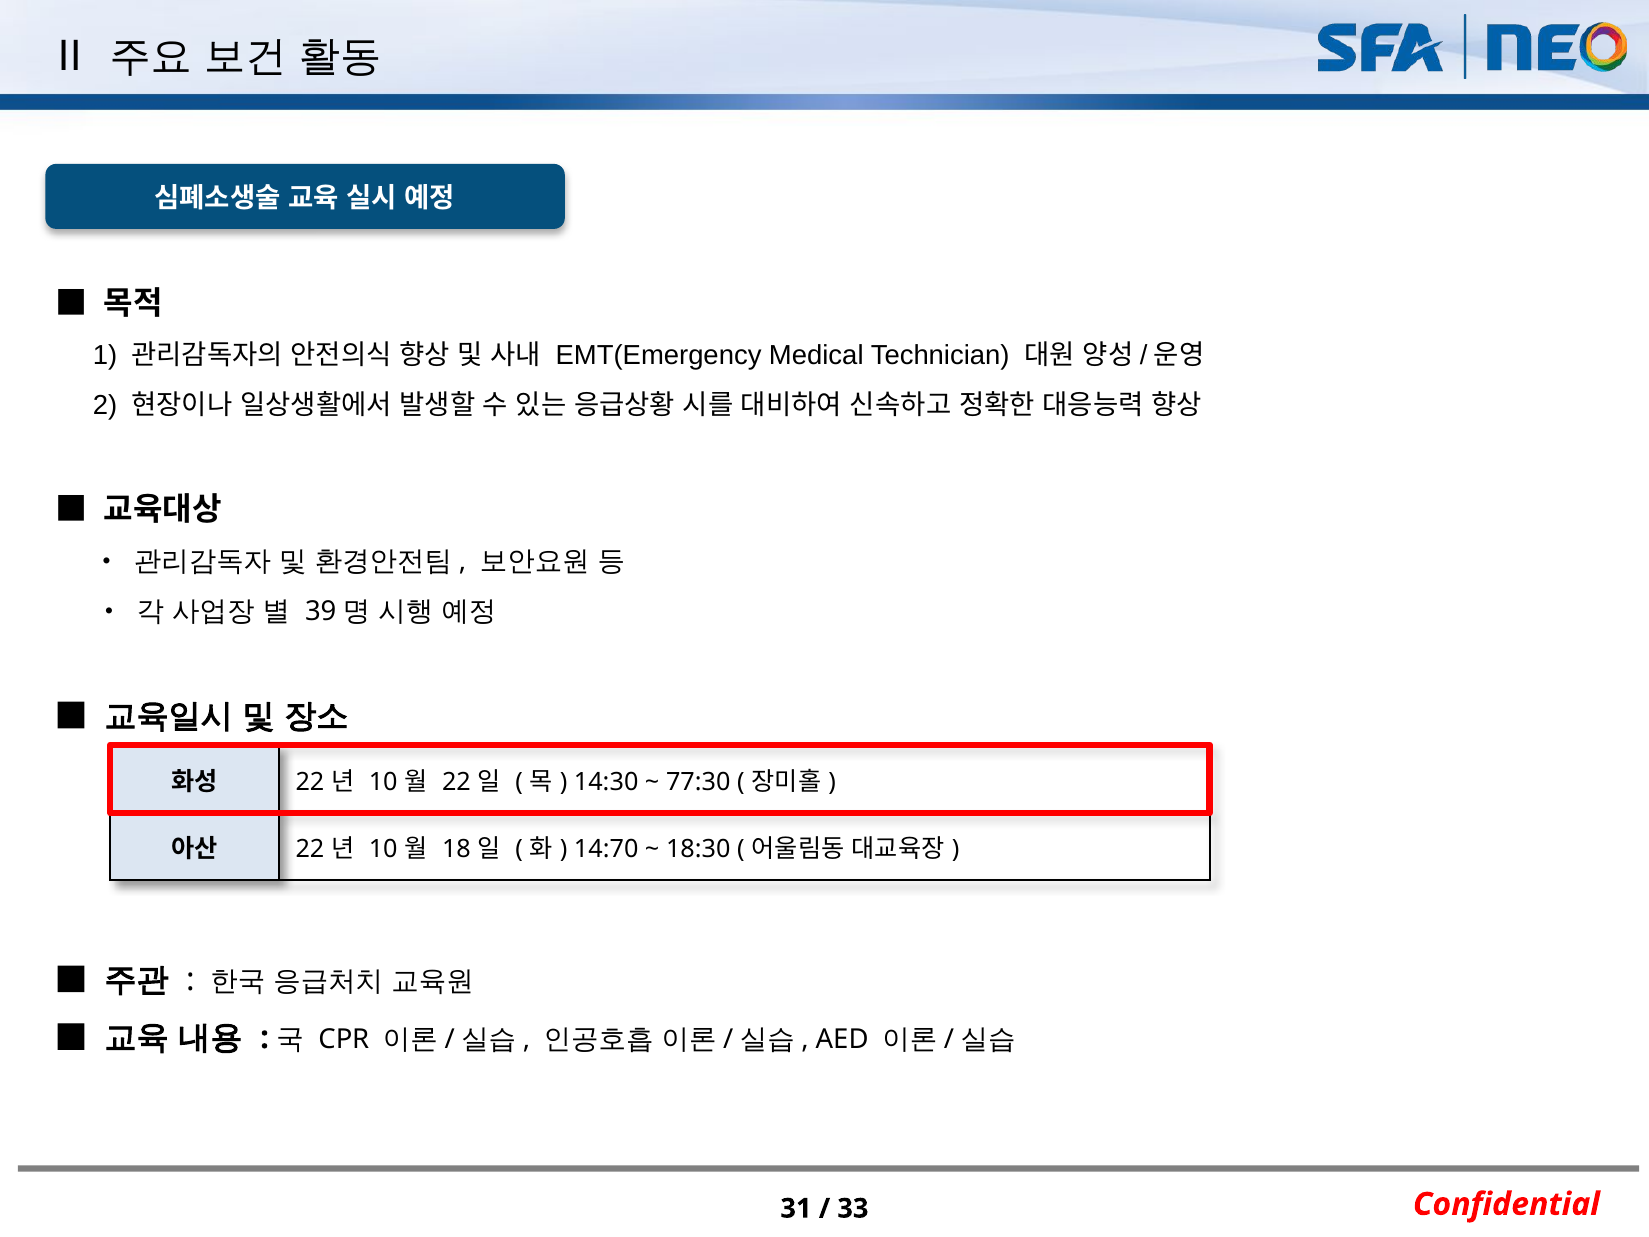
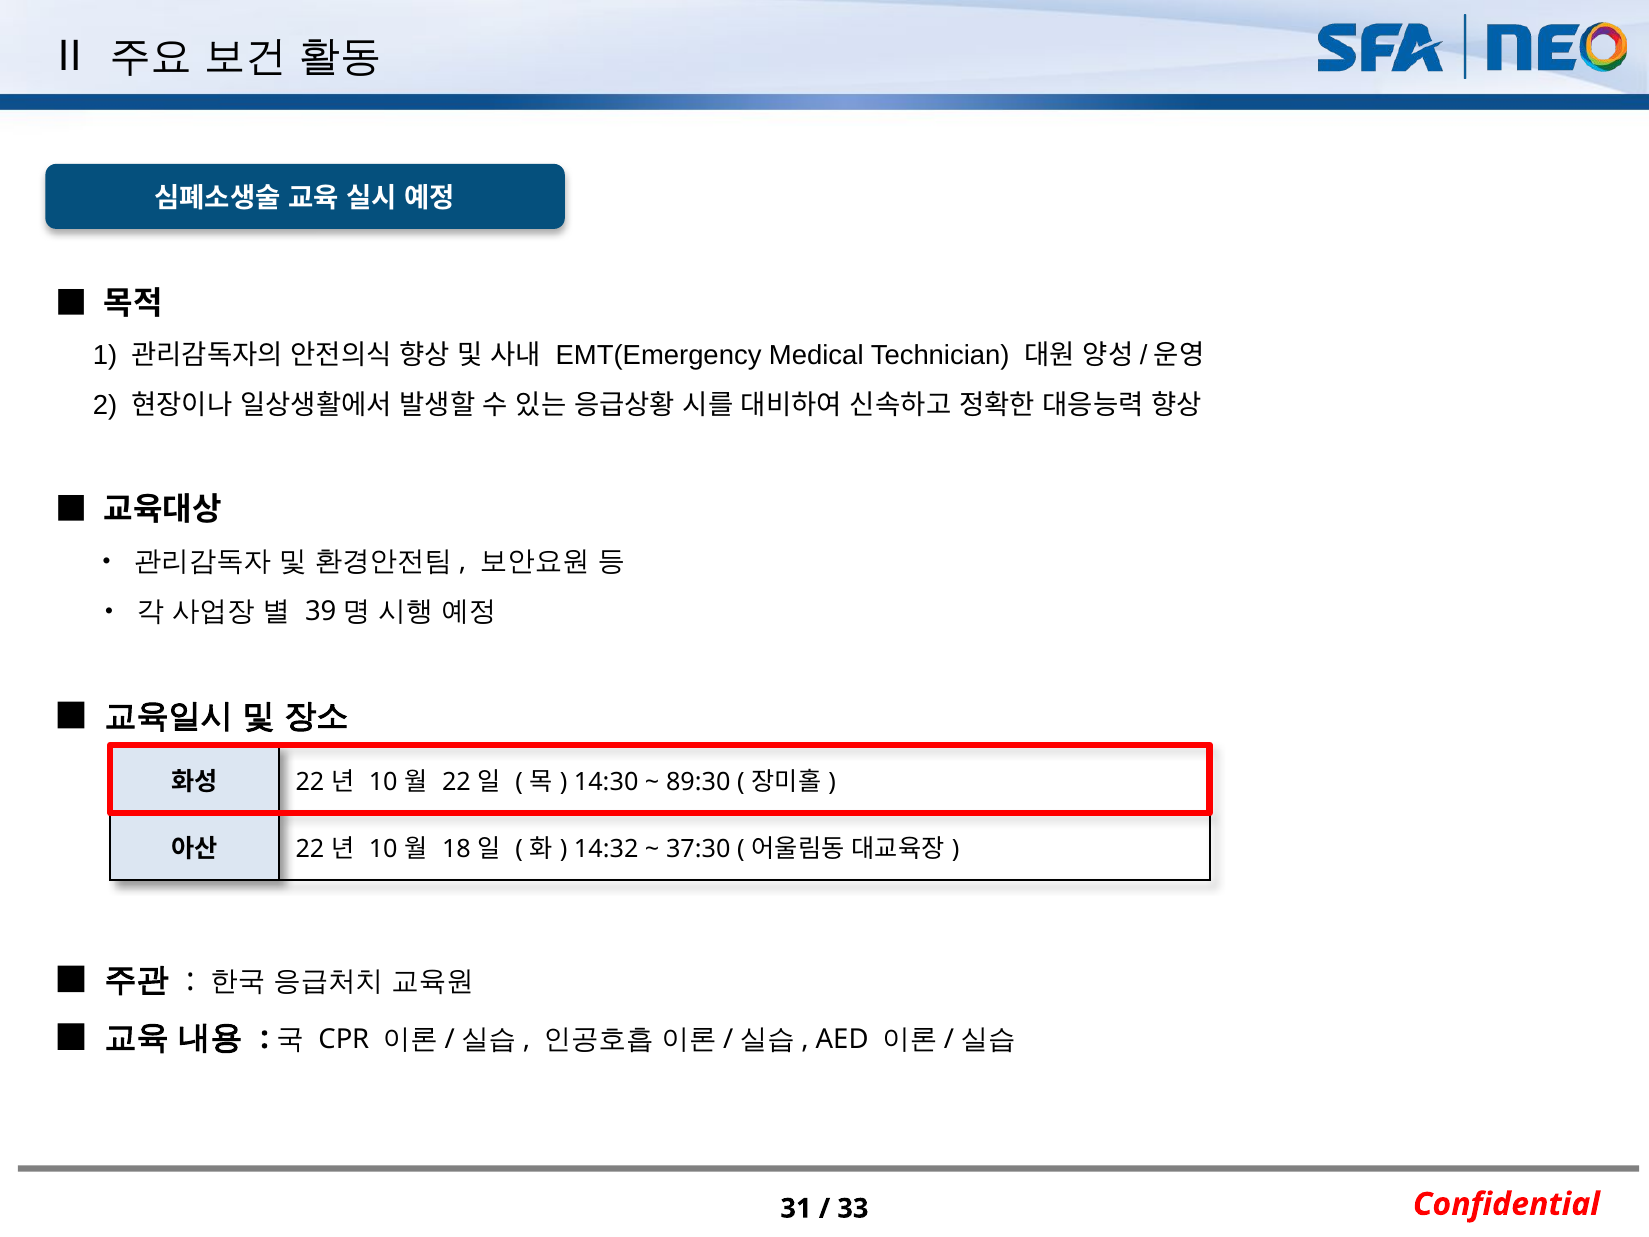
77:30: 77:30 -> 89:30 (698, 782)
14:70: 14:70 -> 14:32 (606, 849)
18:30: 18:30 -> 37:30 (698, 849)
